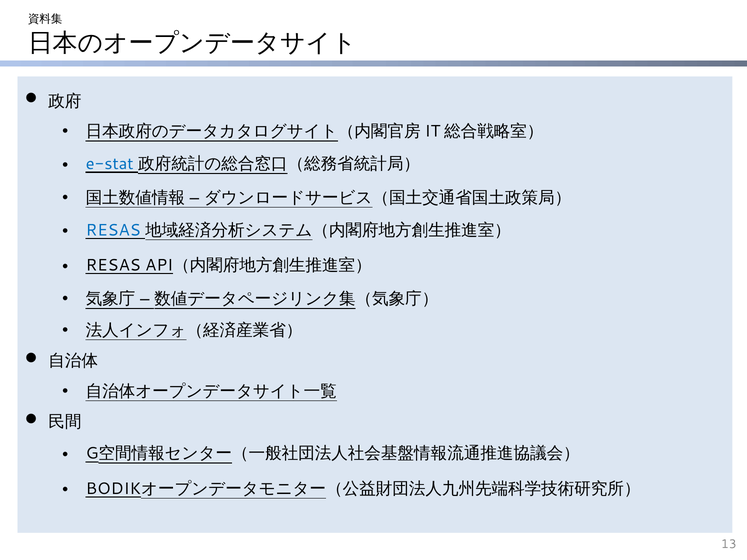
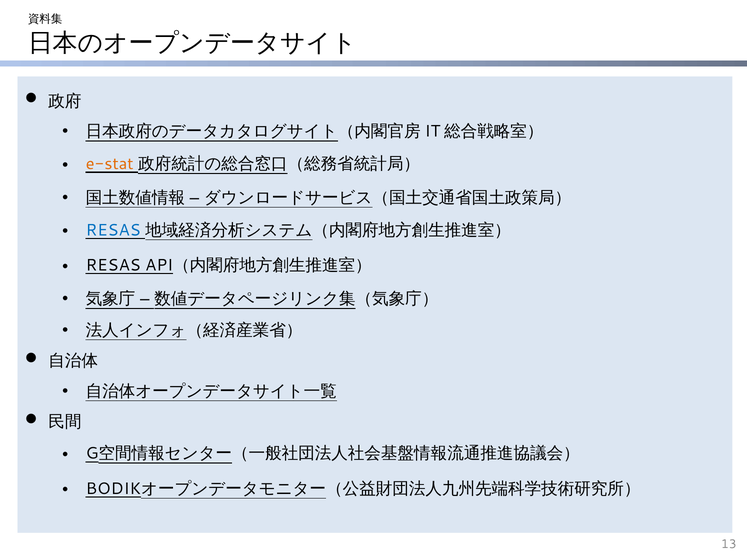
e-stat colour: blue -> orange (110, 164)
